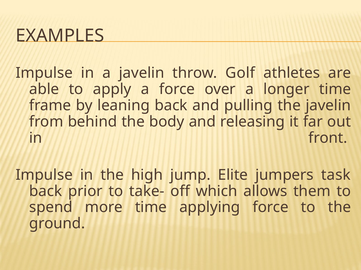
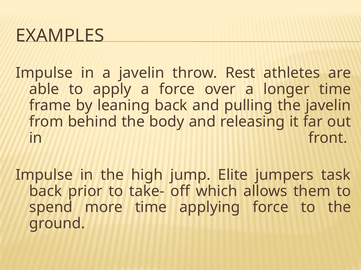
Golf: Golf -> Rest (240, 73)
